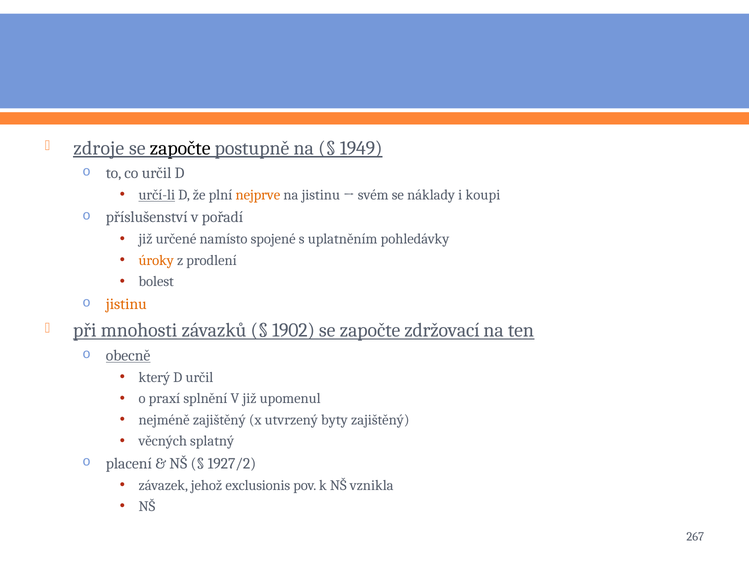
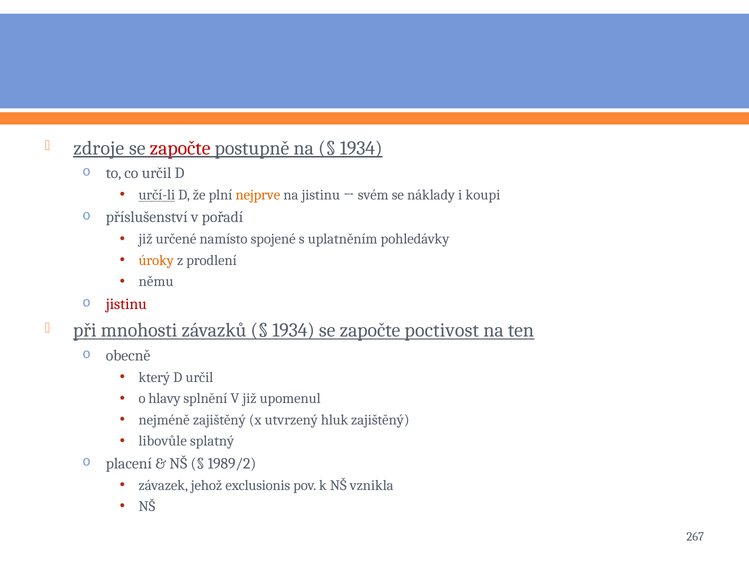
započte colour: black -> red (180, 148)
1949: 1949 -> 1934 (361, 148)
bolest: bolest -> němu (156, 281)
jistinu colour: orange -> red (126, 304)
1902: 1902 -> 1934 (294, 330)
zdržovací: zdržovací -> poctivost (442, 330)
obecně underline: present -> none (128, 355)
praxí: praxí -> hlavy (165, 398)
byty: byty -> hluk (335, 420)
věcných: věcných -> libovůle (163, 441)
1927/2: 1927/2 -> 1989/2 (232, 463)
